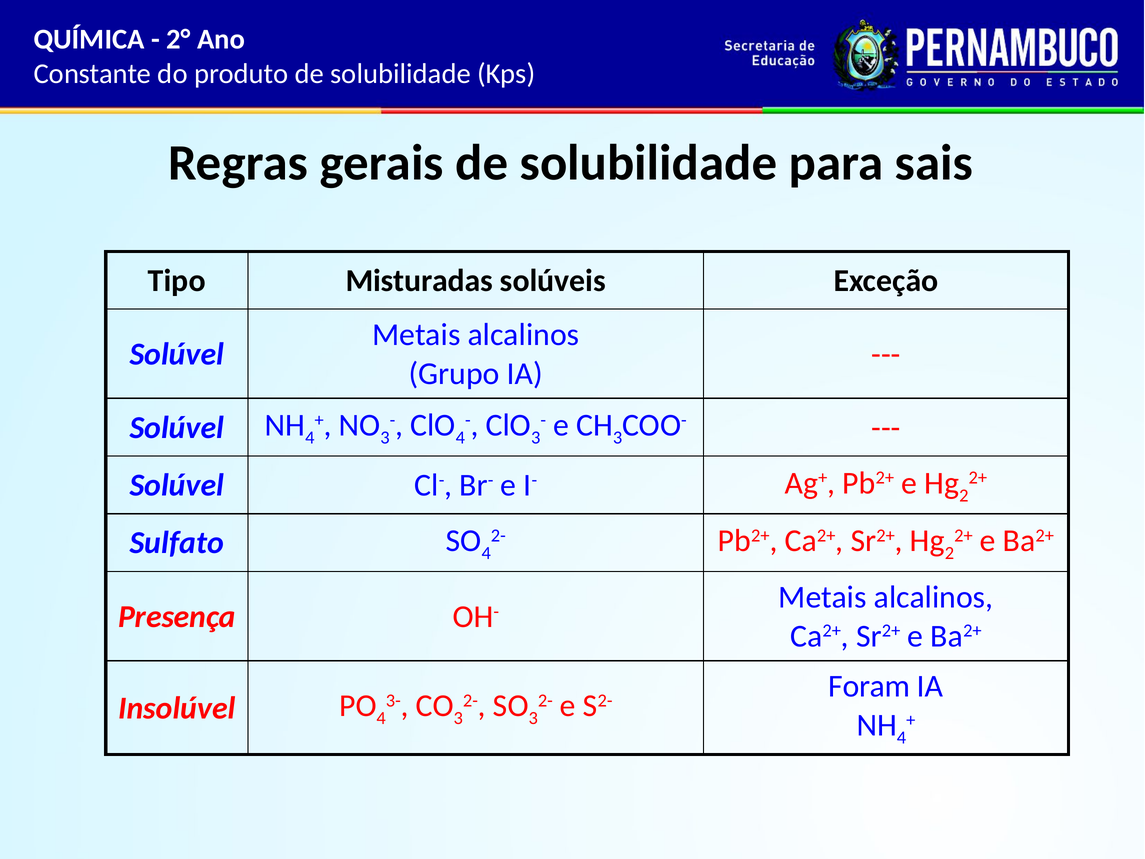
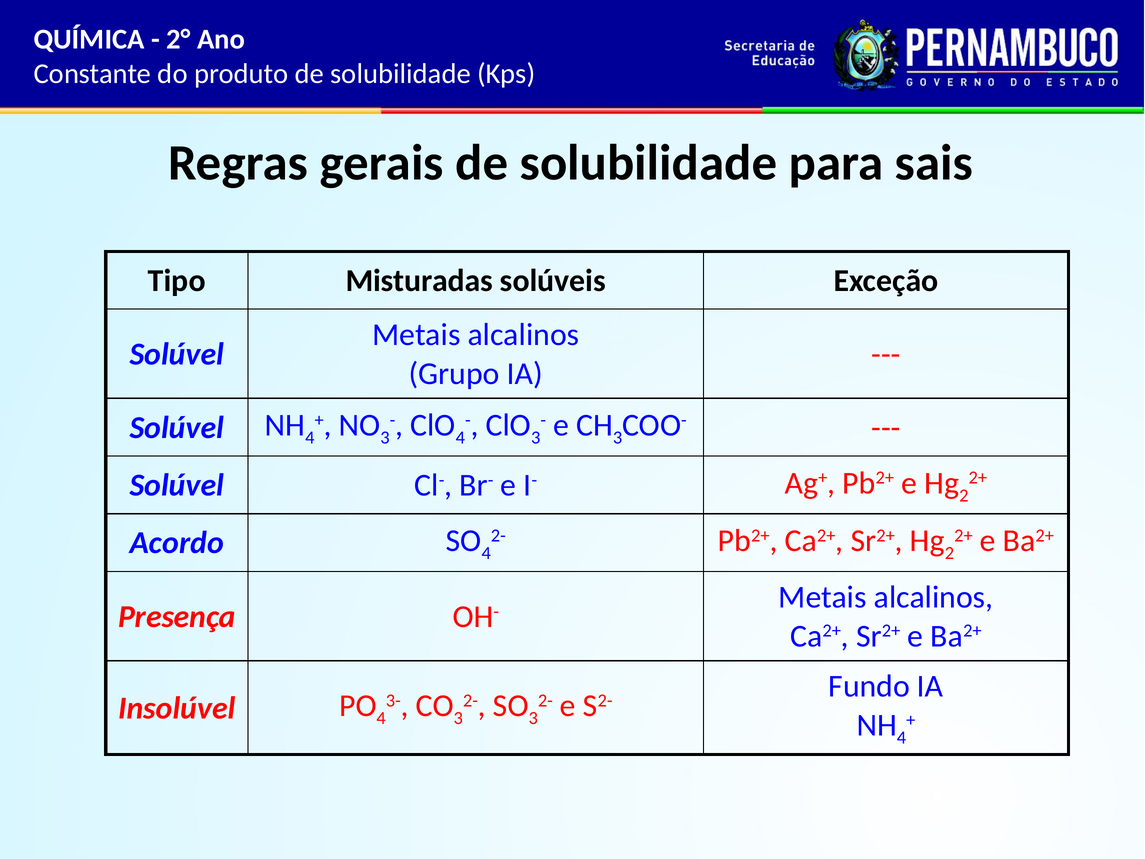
Sulfato: Sulfato -> Acordo (177, 543)
Foram: Foram -> Fundo (869, 686)
